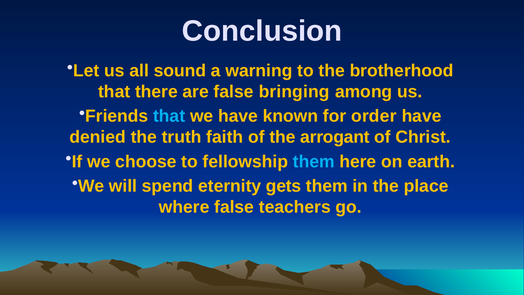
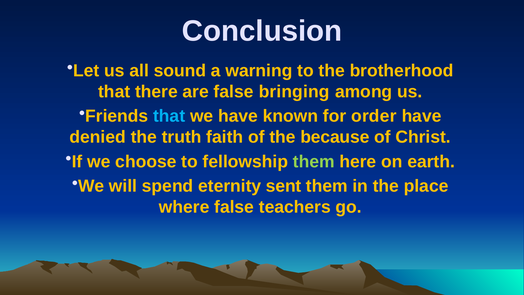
arrogant: arrogant -> because (335, 137)
them colour: light blue -> light green (314, 161)
gets: gets -> sent (284, 186)
